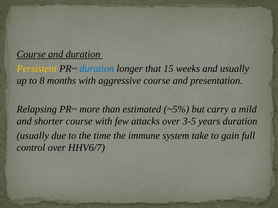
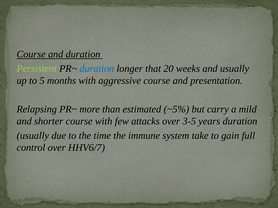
Persistent colour: yellow -> light green (37, 69)
15: 15 -> 20 (168, 69)
8: 8 -> 5 (42, 81)
